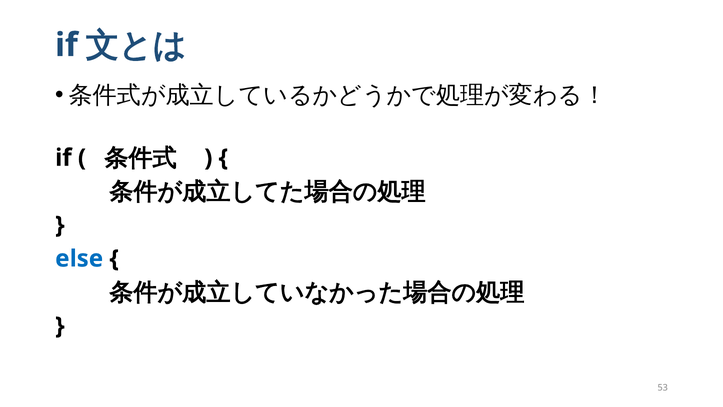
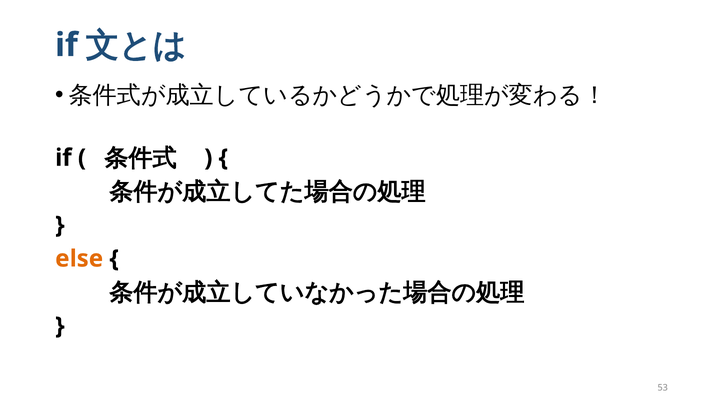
else colour: blue -> orange (79, 258)
